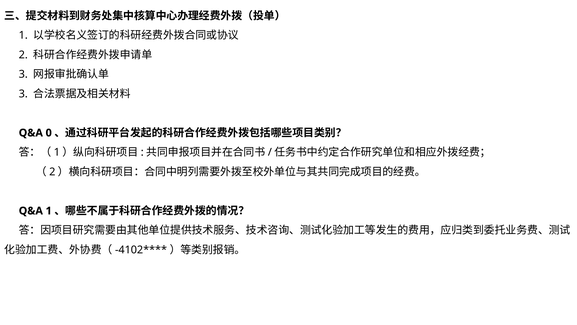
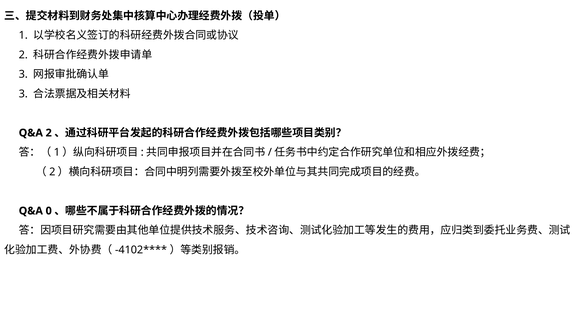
Q&A 0: 0 -> 2 (49, 133)
Q&A 1: 1 -> 0 (49, 211)
